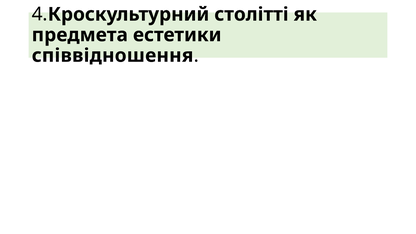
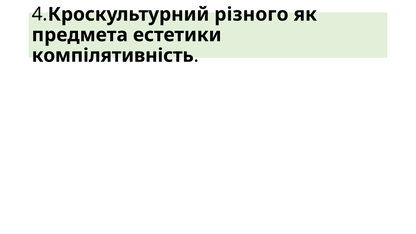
столітті: столітті -> різного (251, 14)
співвідношення: співвідношення -> компілятивність (113, 56)
